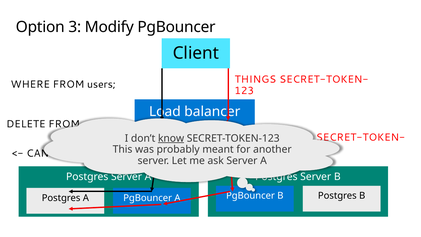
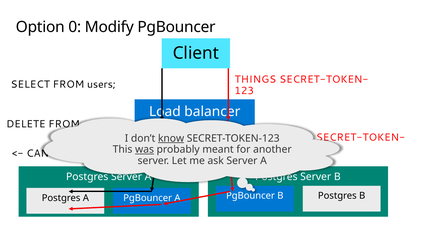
3: 3 -> 0 (75, 27)
WHERE: WHERE -> SELECT (30, 84)
was underline: none -> present (145, 149)
